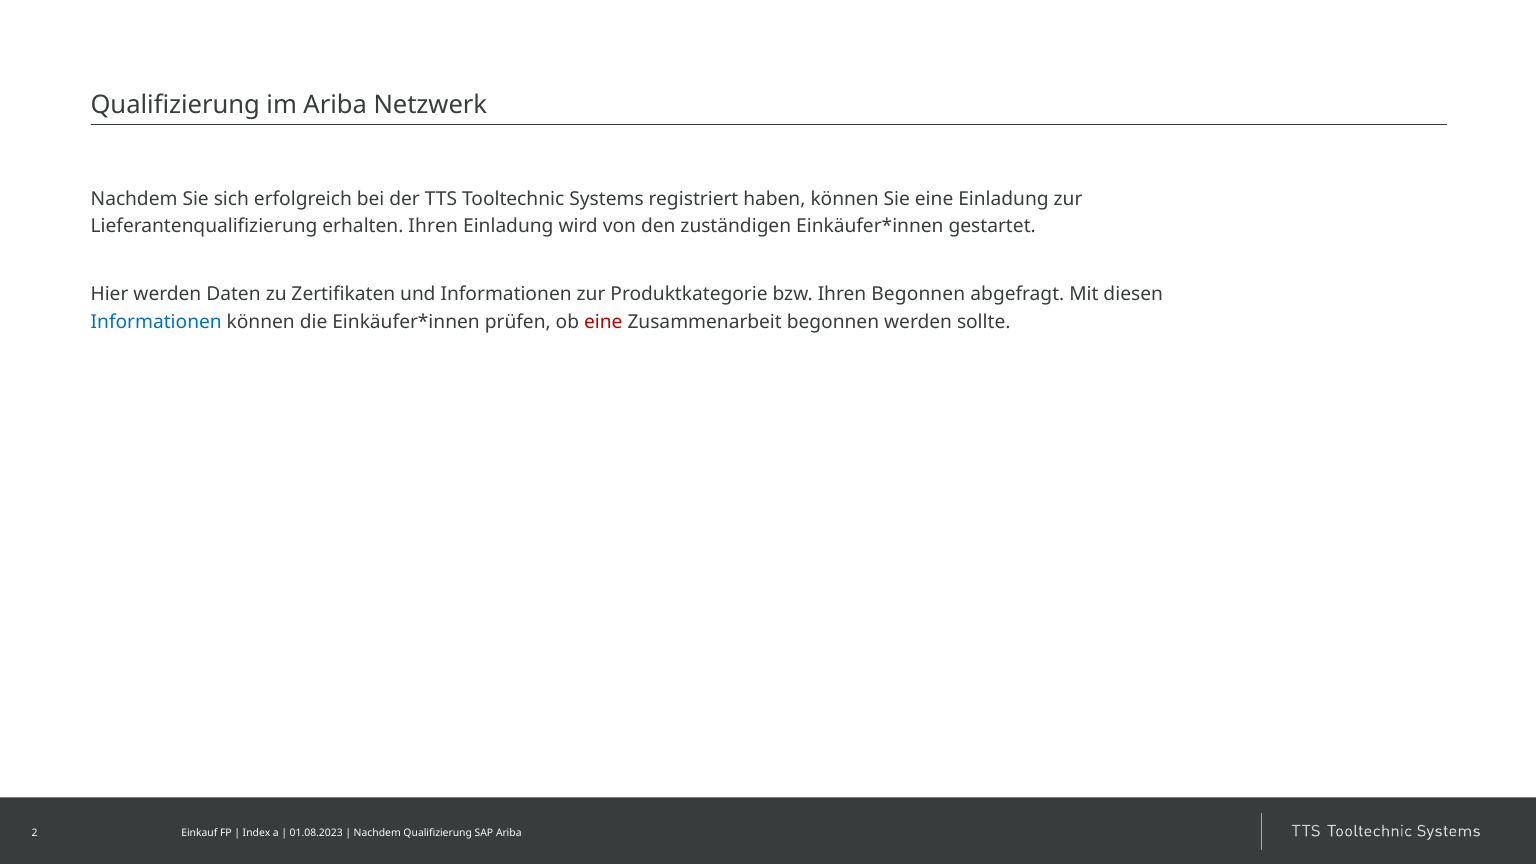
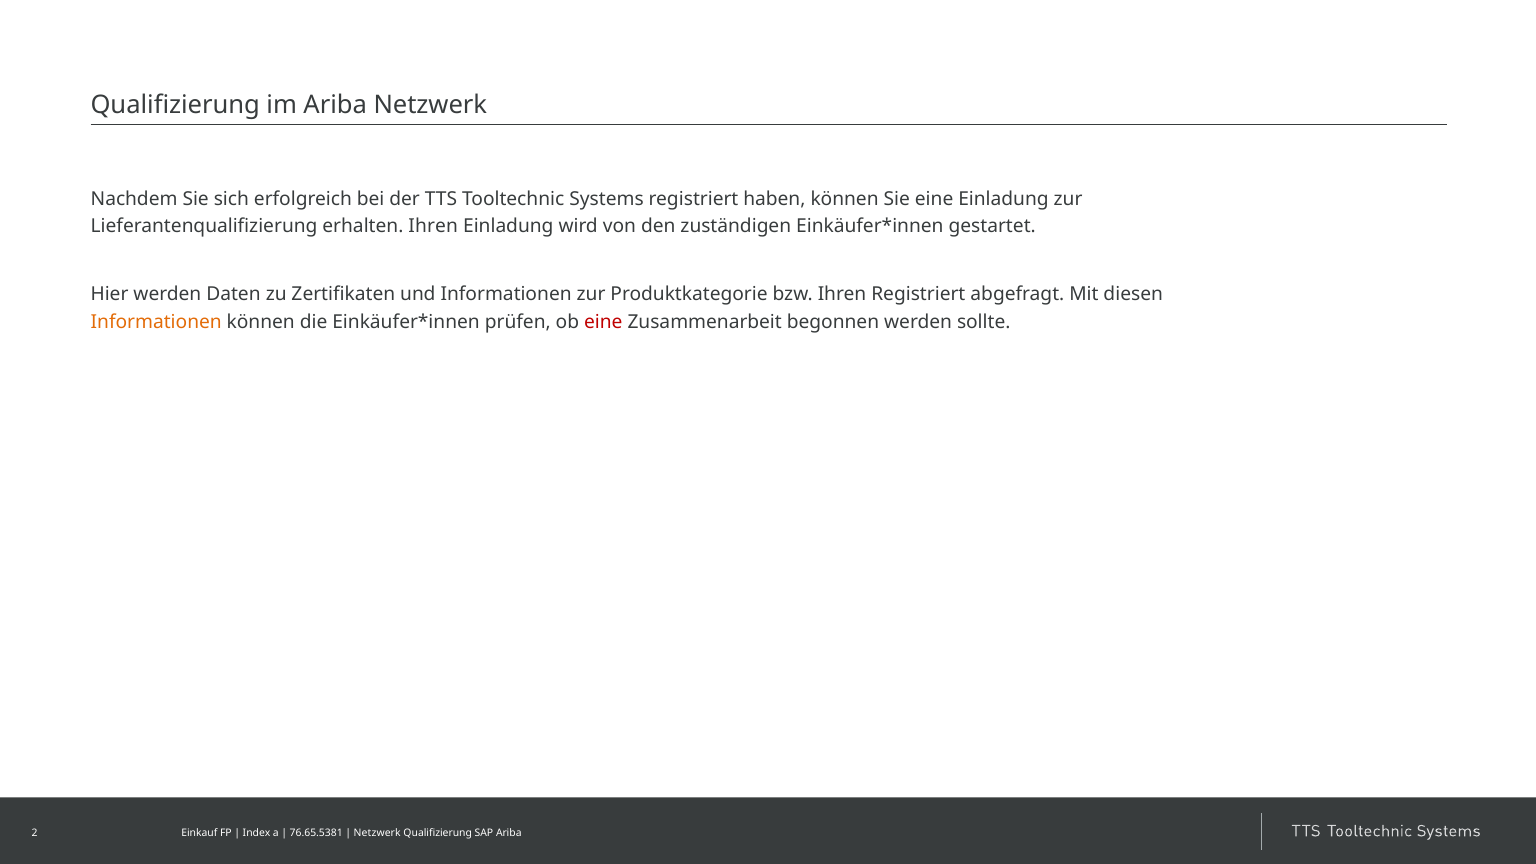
Ihren Begonnen: Begonnen -> Registriert (918, 295)
Informationen colour: blue -> orange (156, 322)
01.08.2023: 01.08.2023 -> 76.65.5381 (316, 833)
Nachdem: Nachdem -> Netzwerk (377, 833)
